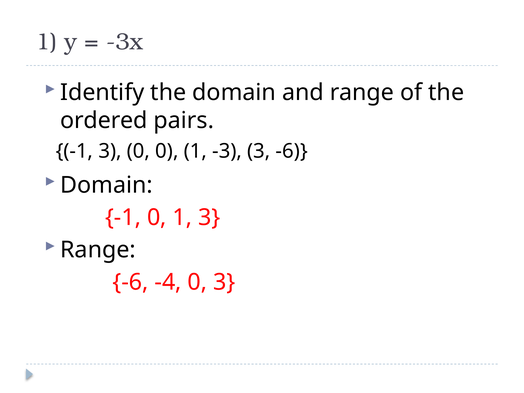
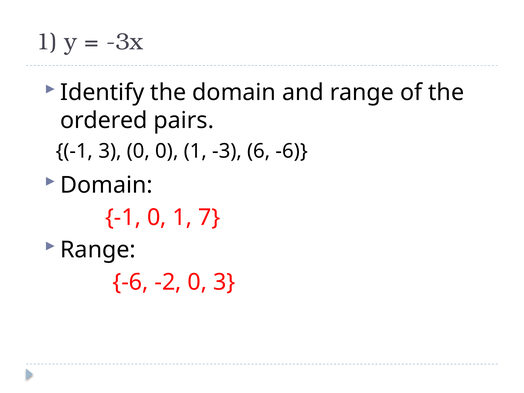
-3 3: 3 -> 6 (259, 151)
1 3: 3 -> 7 (209, 217)
-4: -4 -> -2 (168, 282)
